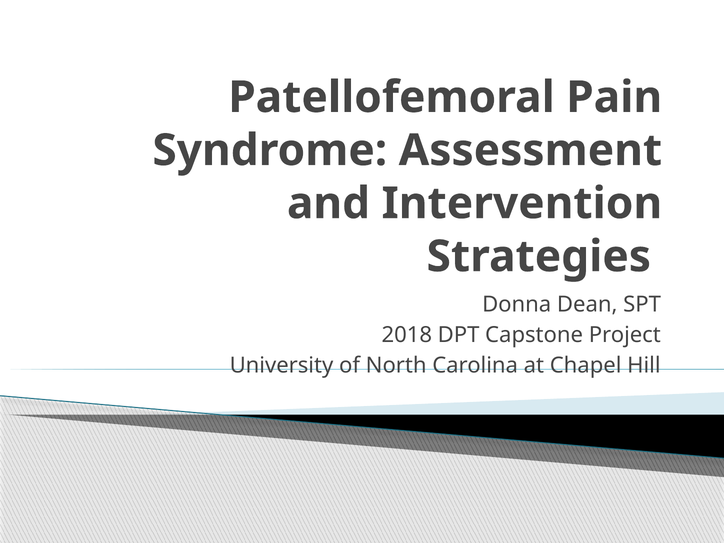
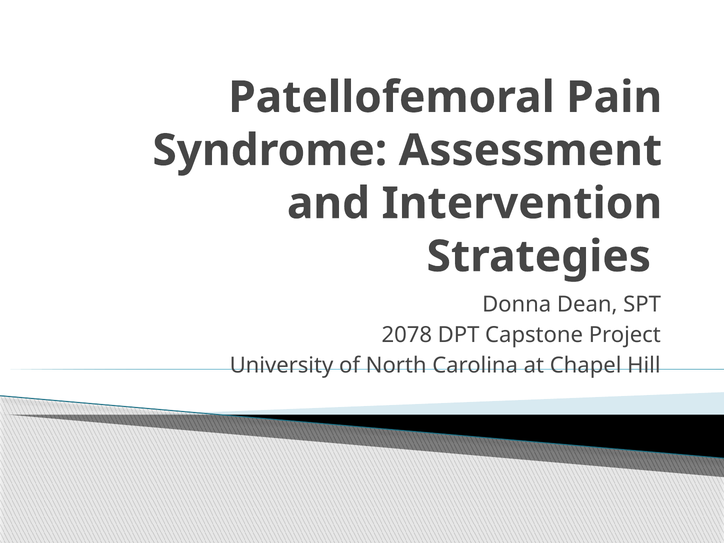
2018: 2018 -> 2078 (407, 335)
